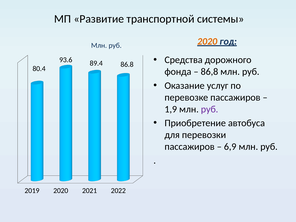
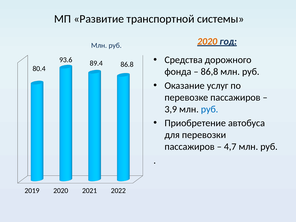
1,9: 1,9 -> 3,9 (171, 109)
руб colour: purple -> blue (210, 109)
6,9: 6,9 -> 4,7 (230, 147)
